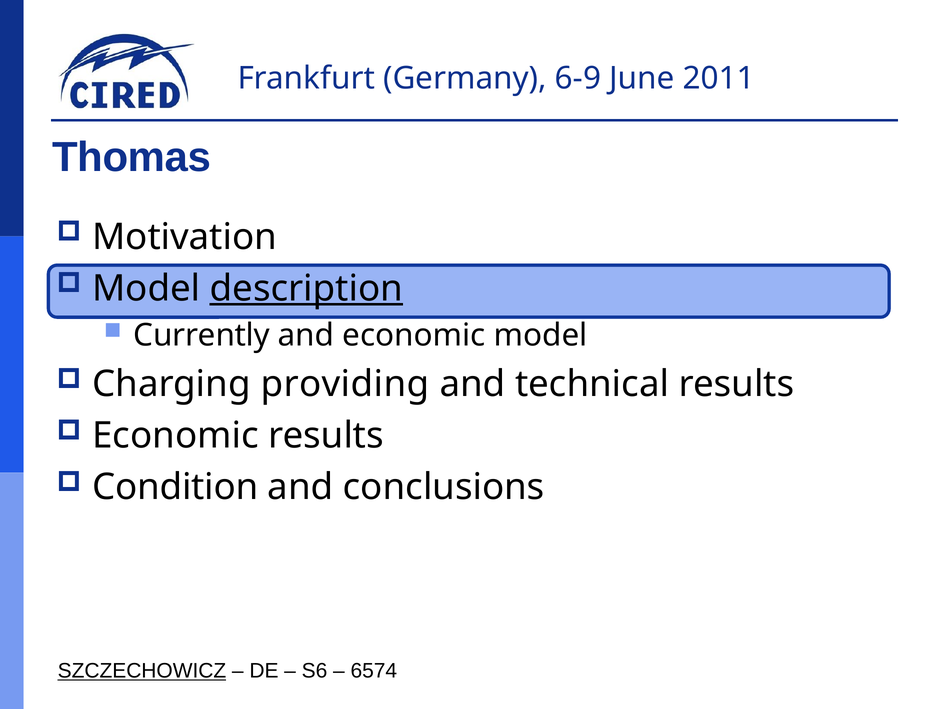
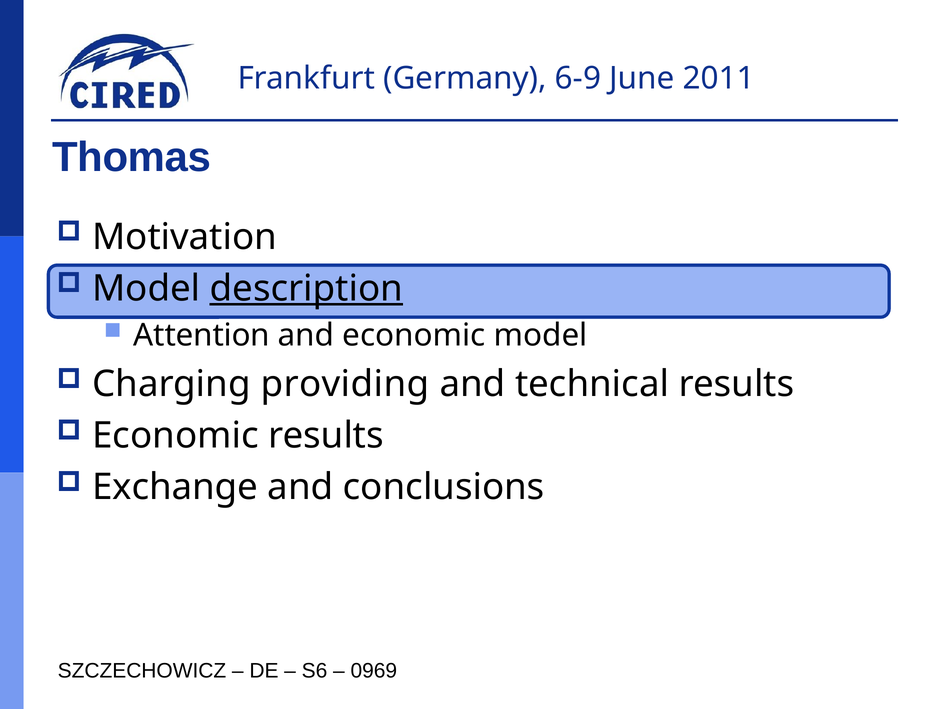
Currently: Currently -> Attention (202, 335)
Condition: Condition -> Exchange (175, 487)
SZCZECHOWICZ underline: present -> none (142, 671)
6574: 6574 -> 0969 (374, 671)
